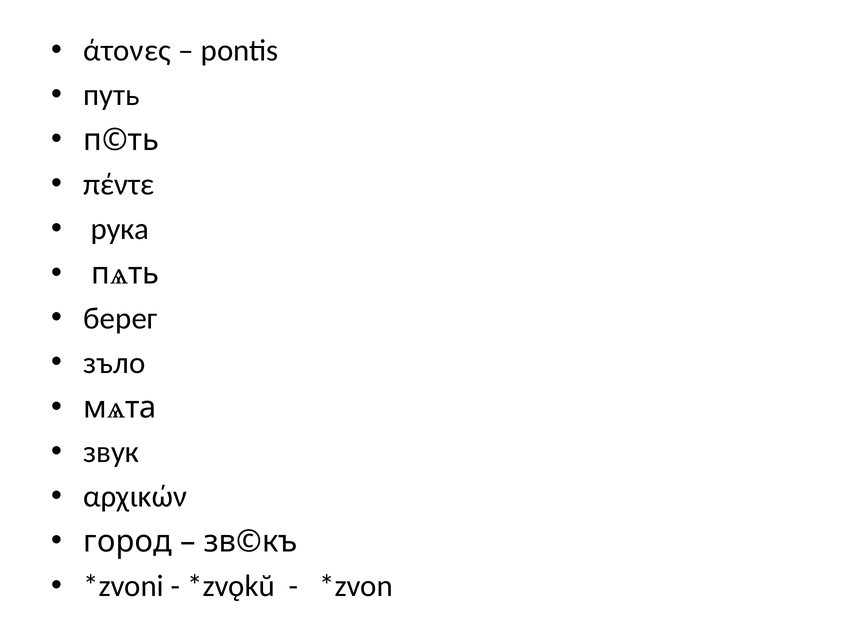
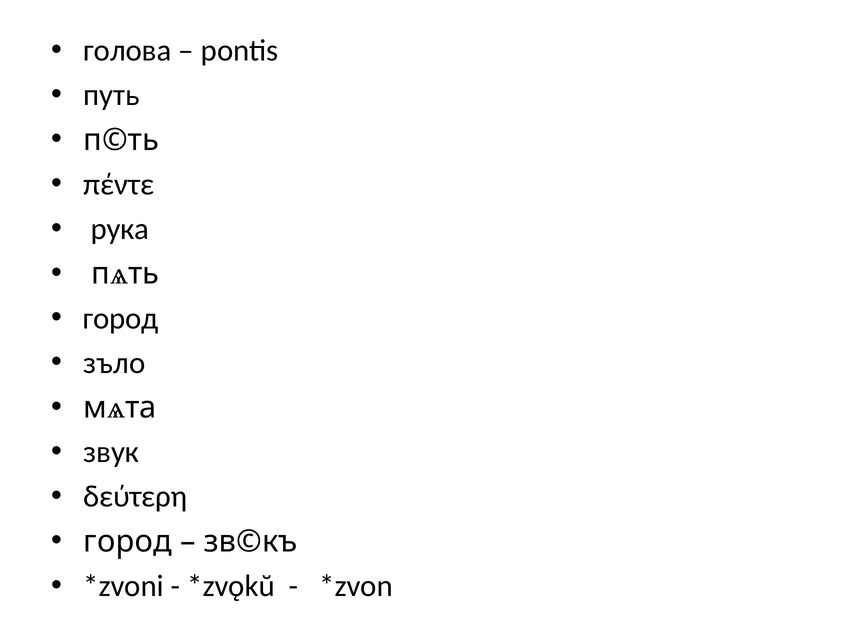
άτονες: άτονες -> голова (127, 51)
берег: берег -> город (121, 318)
αρχικών: αρχικών -> δεύτερη (135, 497)
